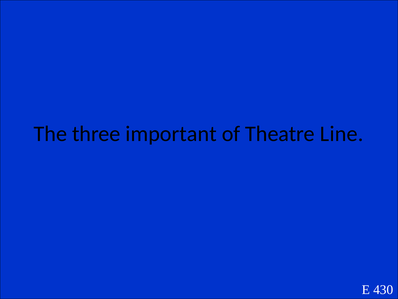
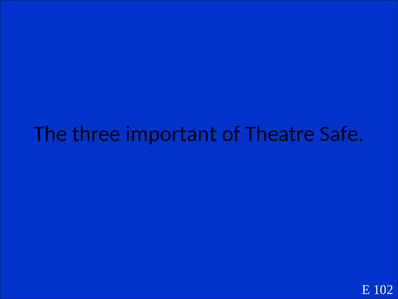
Line: Line -> Safe (342, 134)
430: 430 -> 102 (383, 289)
